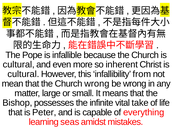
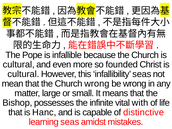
inherent: inherent -> founded (122, 65)
infallibility from: from -> seas (142, 74)
take: take -> with (140, 103)
Peter: Peter -> Hanc (44, 112)
everything: everything -> distinctive (144, 112)
